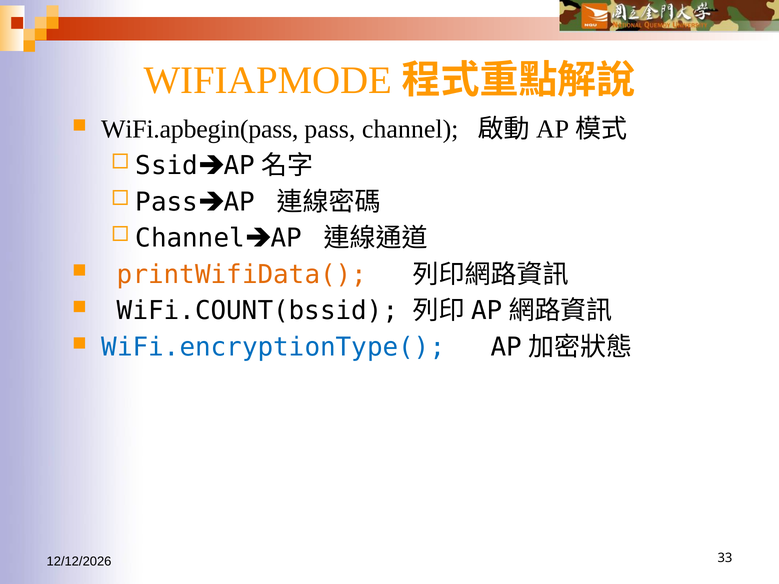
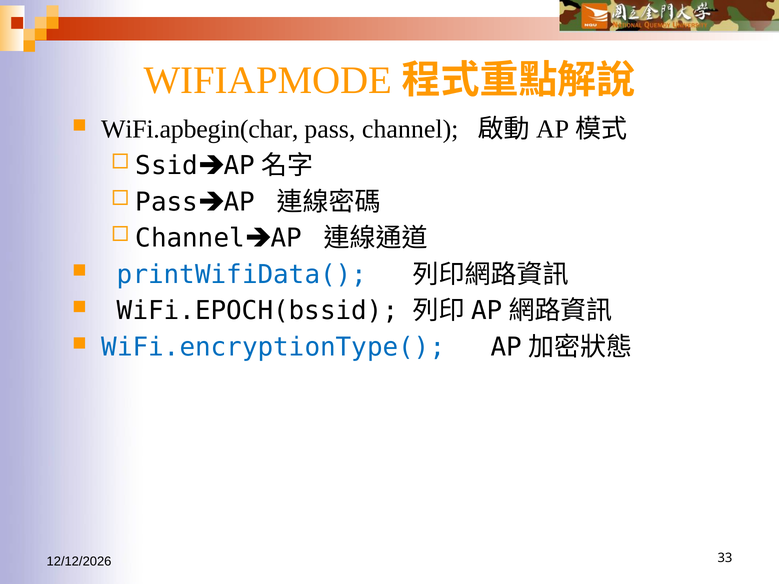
WiFi.apbegin(pass: WiFi.apbegin(pass -> WiFi.apbegin(char (200, 129)
printWifiData( colour: orange -> blue (242, 275)
WiFi.COUNT(bssid: WiFi.COUNT(bssid -> WiFi.EPOCH(bssid (258, 311)
